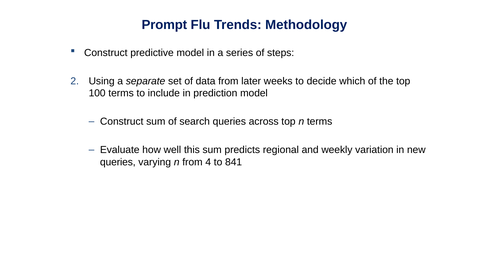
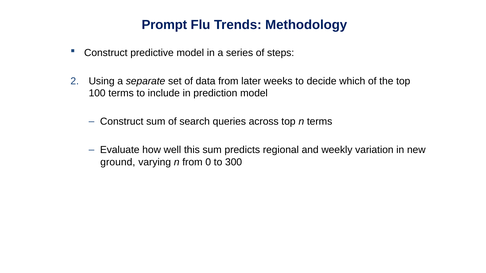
queries: queries -> ground (118, 162)
4: 4 -> 0 (208, 162)
841: 841 -> 300 (234, 162)
